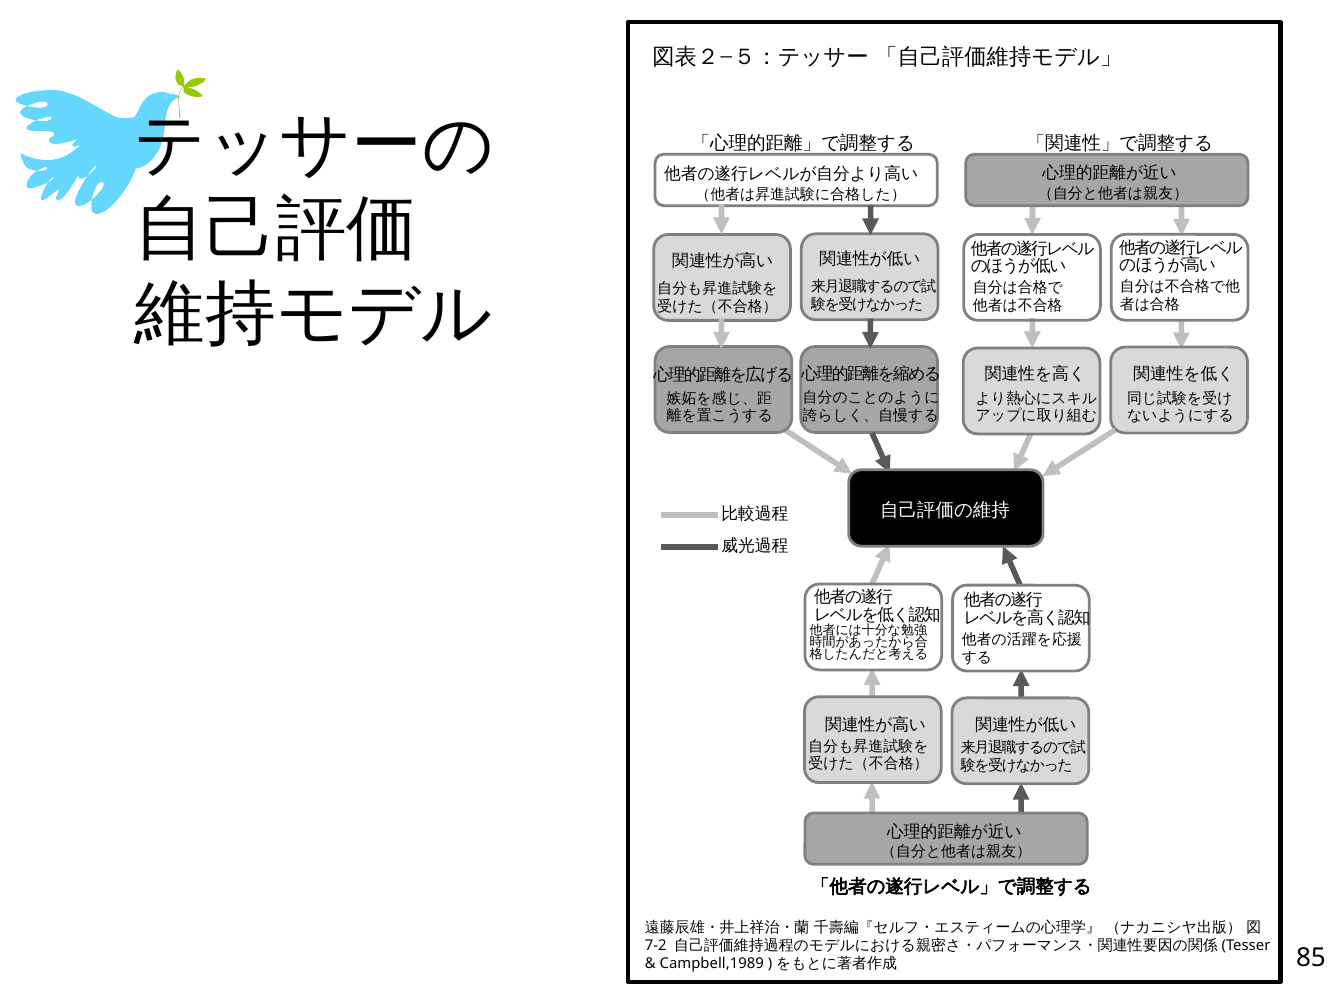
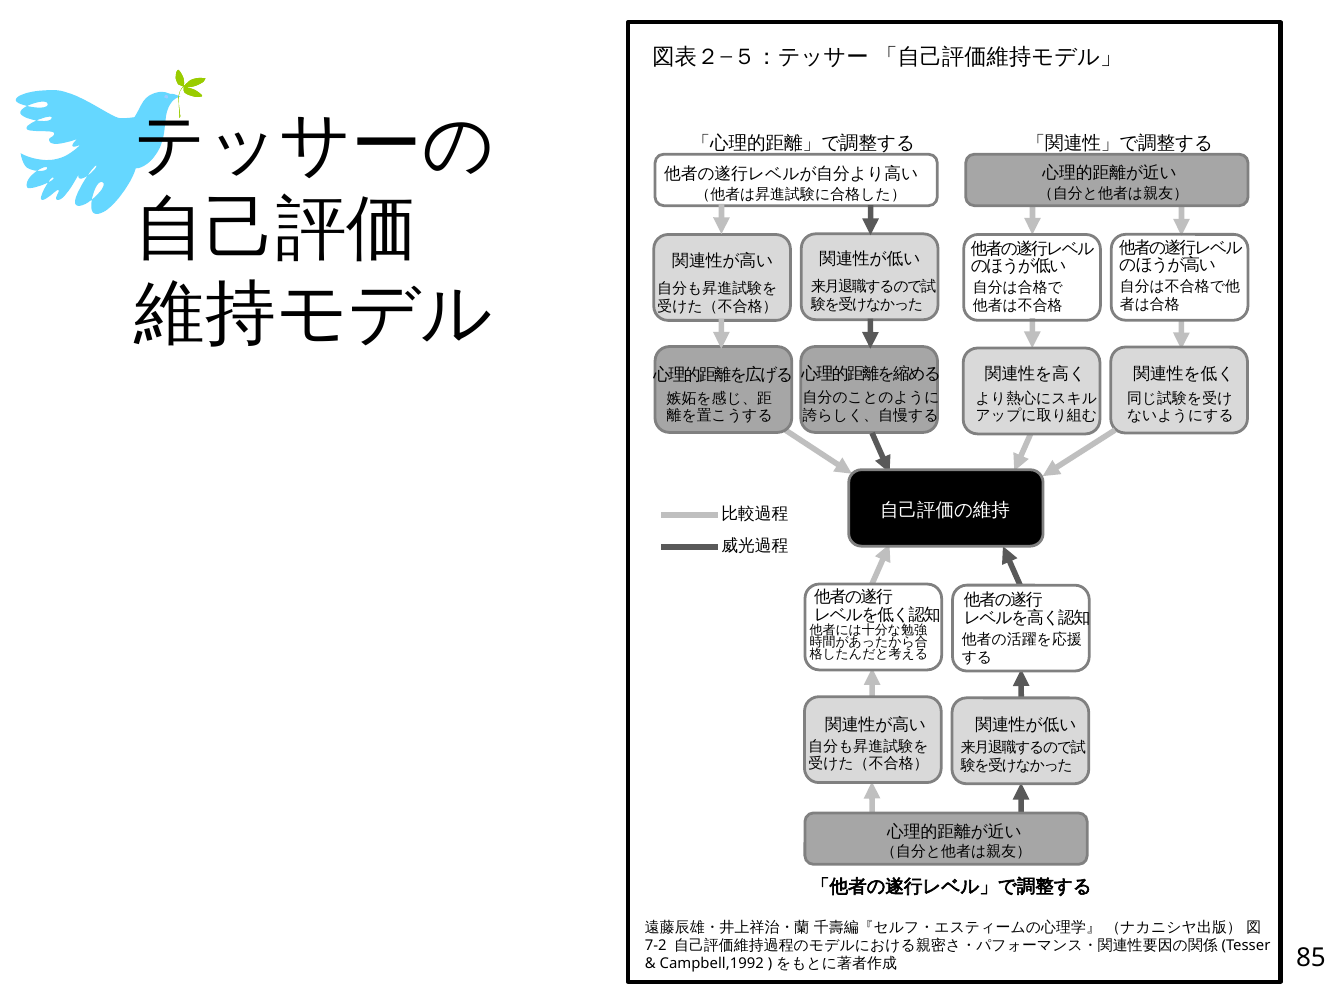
Campbell,1989: Campbell,1989 -> Campbell,1992 (712, 963)
